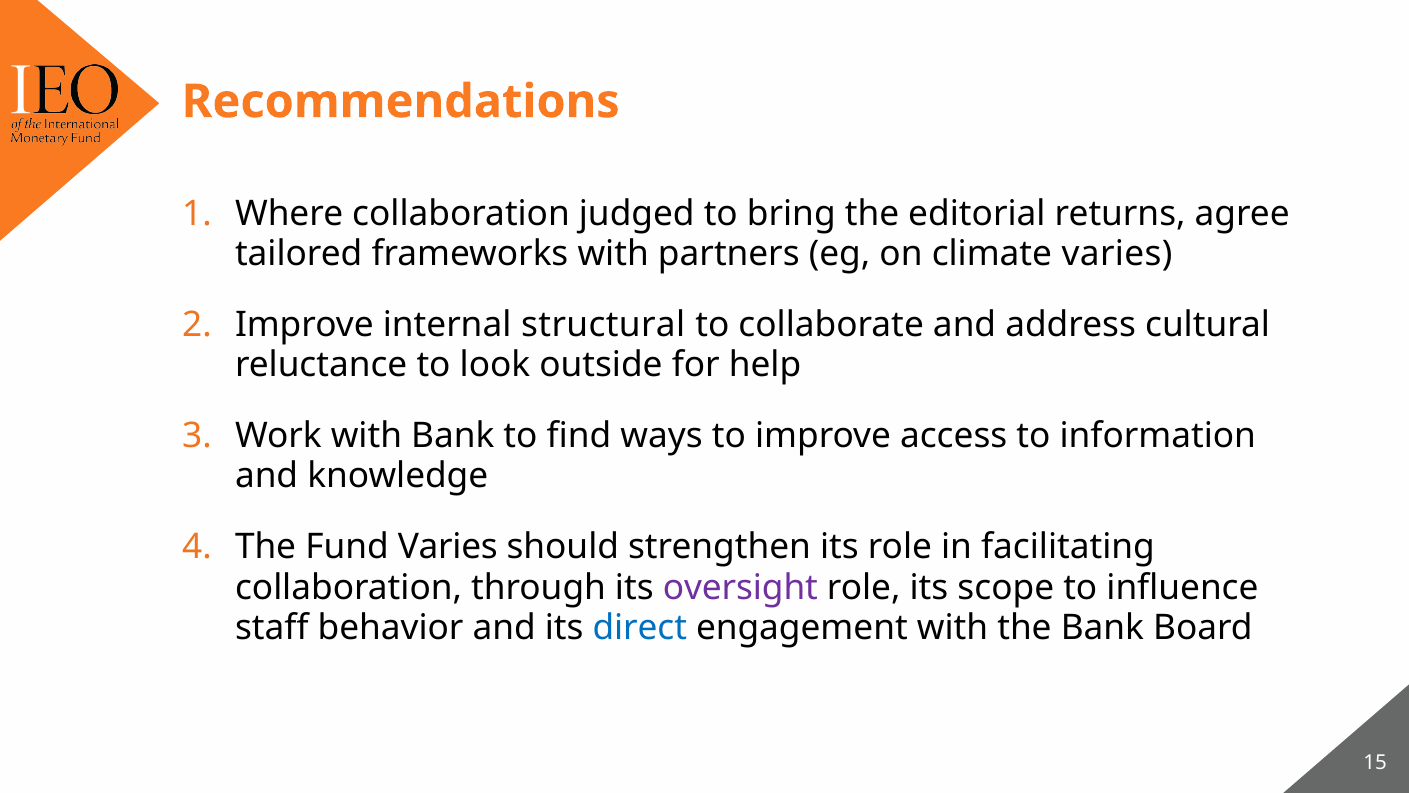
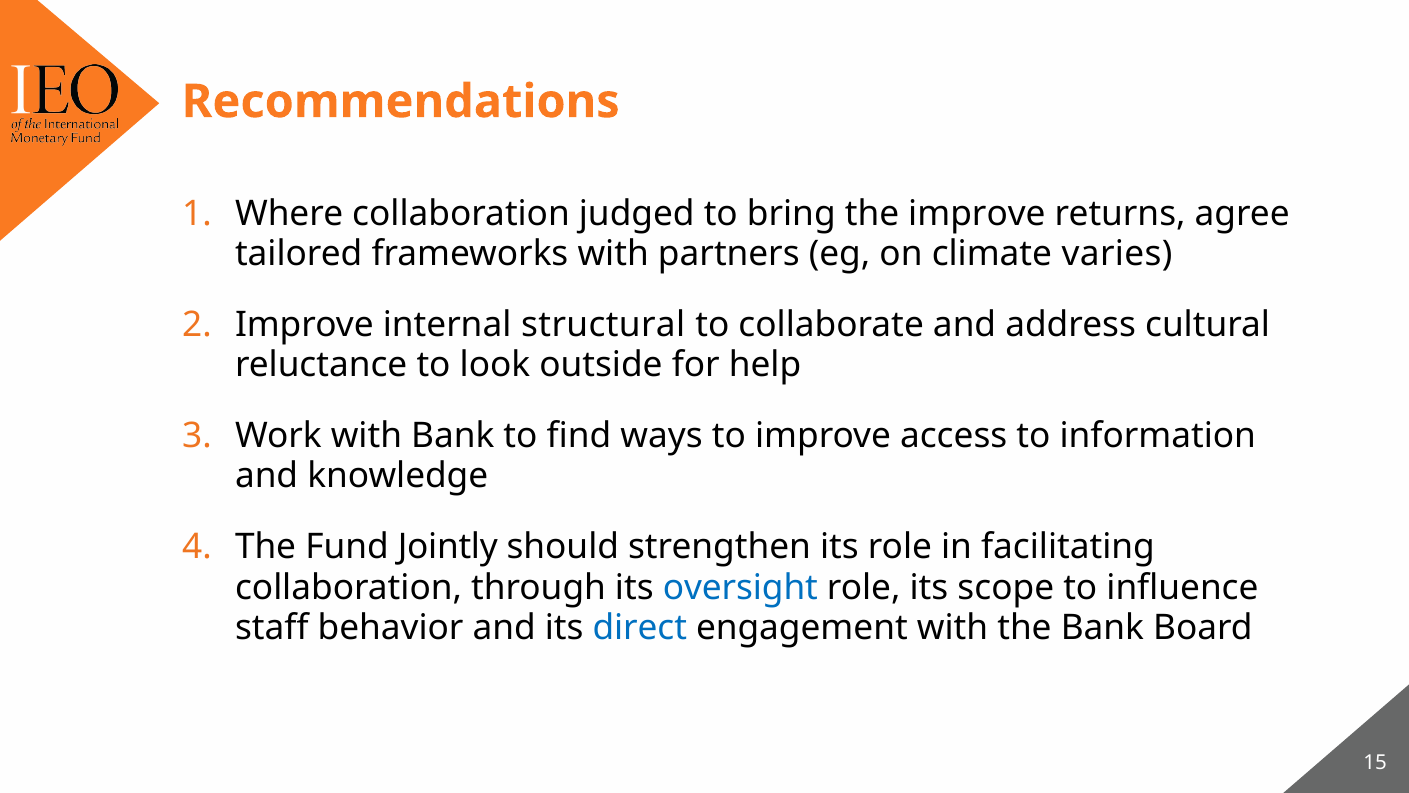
the editorial: editorial -> improve (977, 214)
Fund Varies: Varies -> Jointly (448, 547)
oversight colour: purple -> blue (740, 587)
